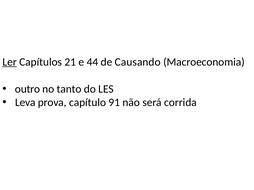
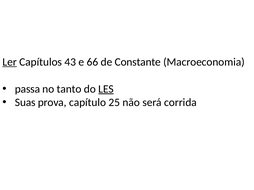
21: 21 -> 43 (70, 62)
44: 44 -> 66 (92, 62)
Causando: Causando -> Constante (138, 62)
outro: outro -> passa (28, 89)
LES underline: none -> present (106, 89)
Leva: Leva -> Suas (25, 103)
91: 91 -> 25 (114, 103)
